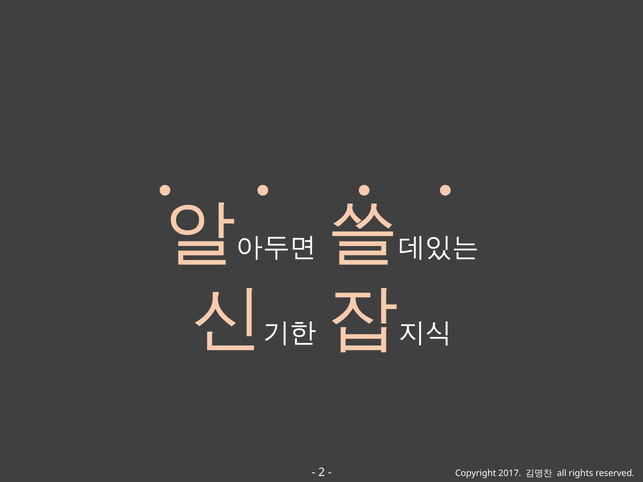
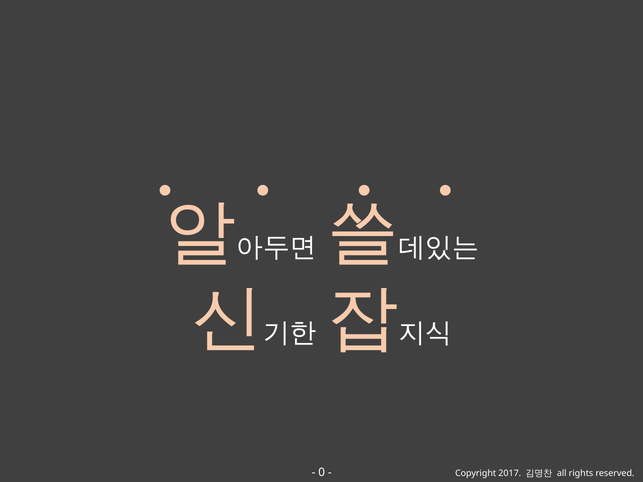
2: 2 -> 0 (322, 473)
